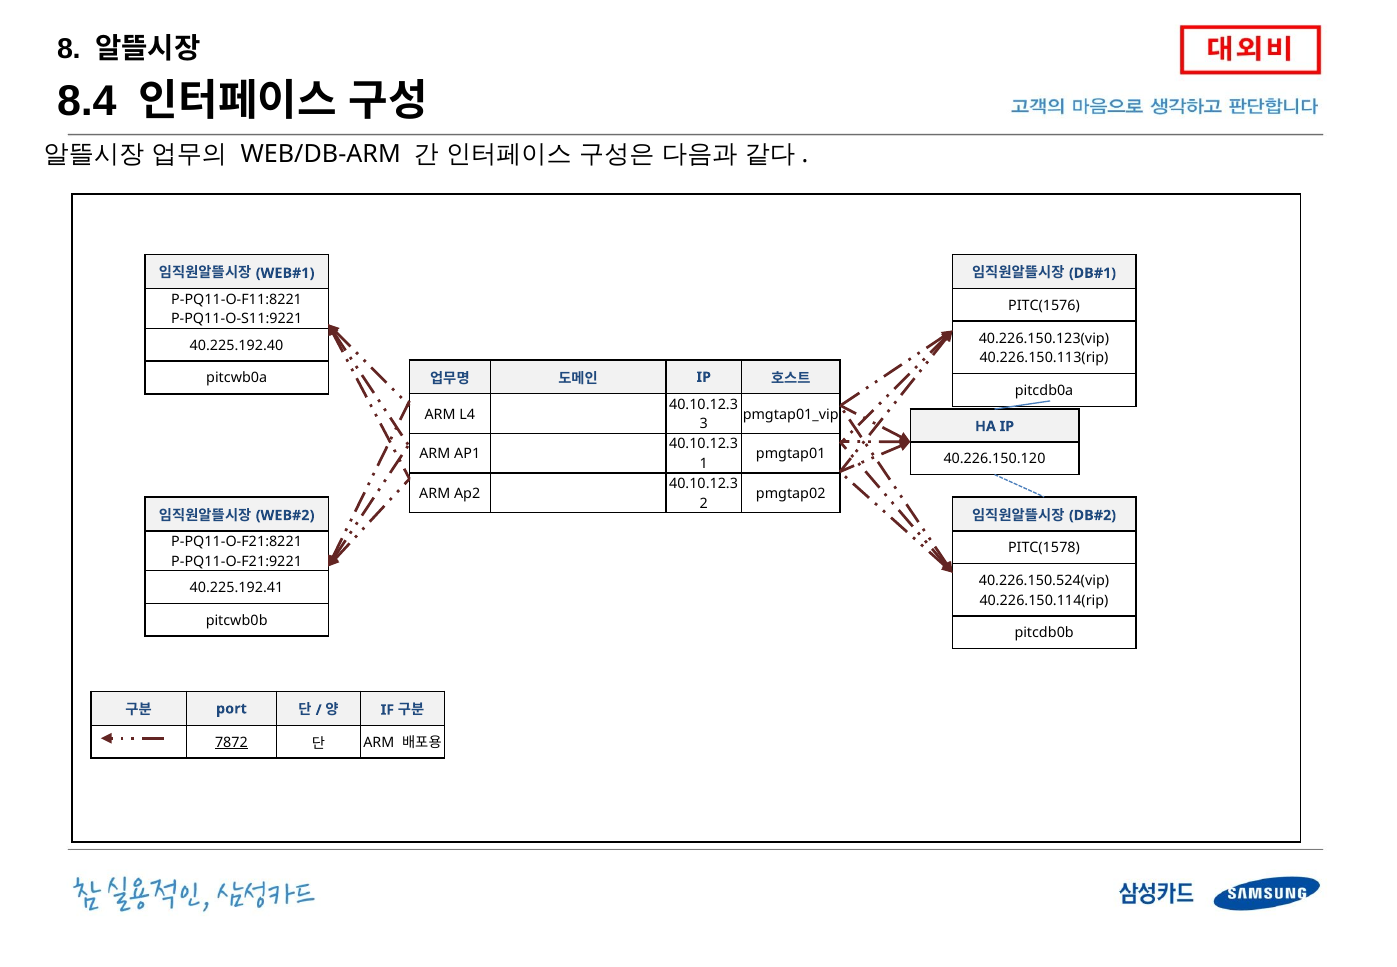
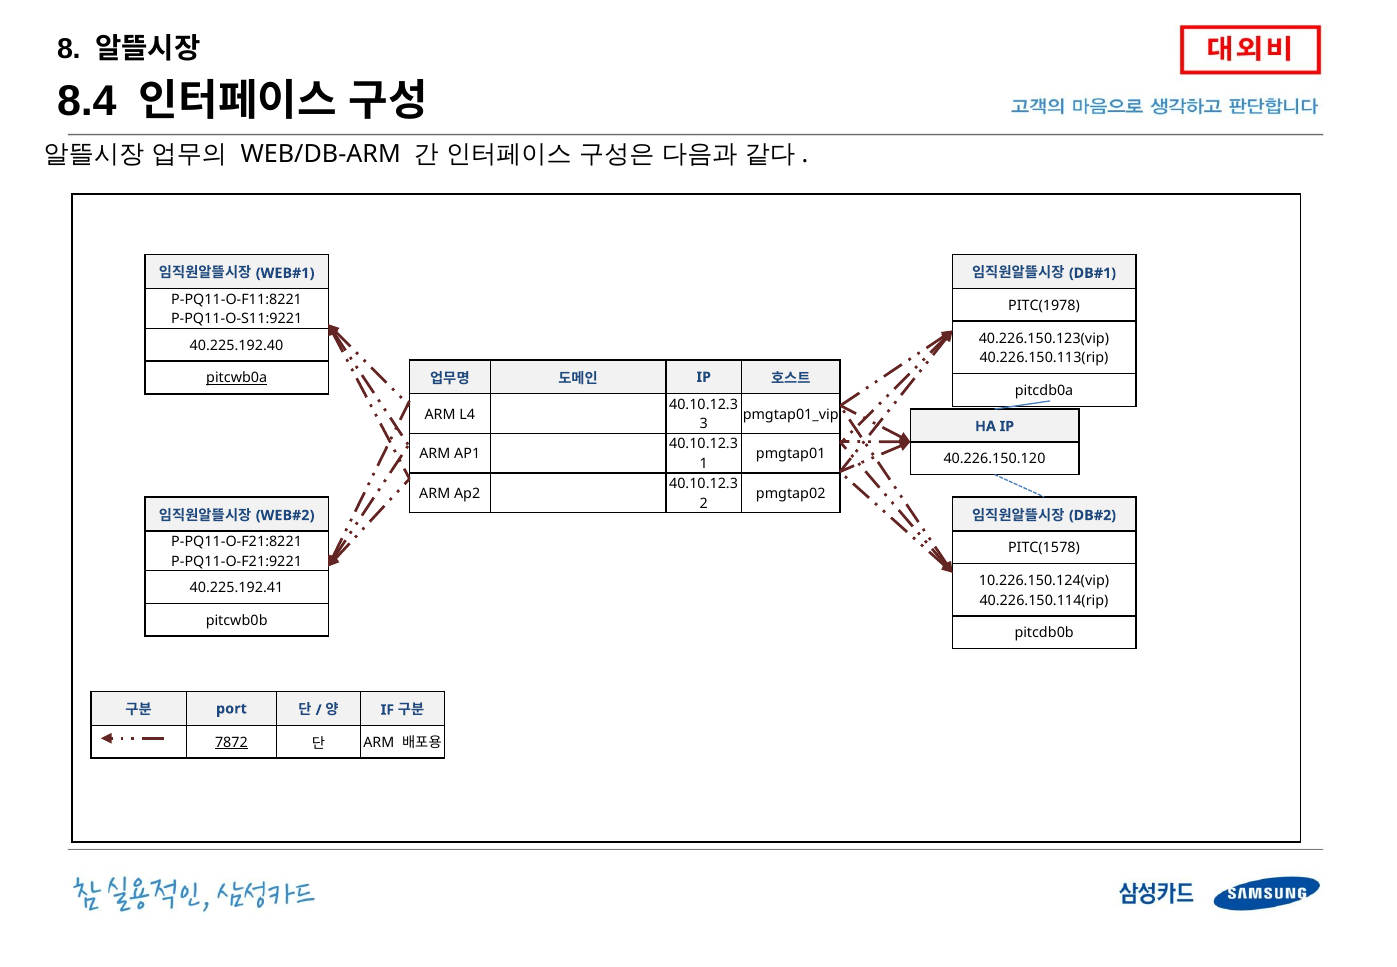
PITC(1576: PITC(1576 -> PITC(1978 (1044, 306)
pitcwb0a underline: none -> present (237, 378)
40.226.150.524(vip: 40.226.150.524(vip -> 10.226.150.124(vip (1044, 581)
